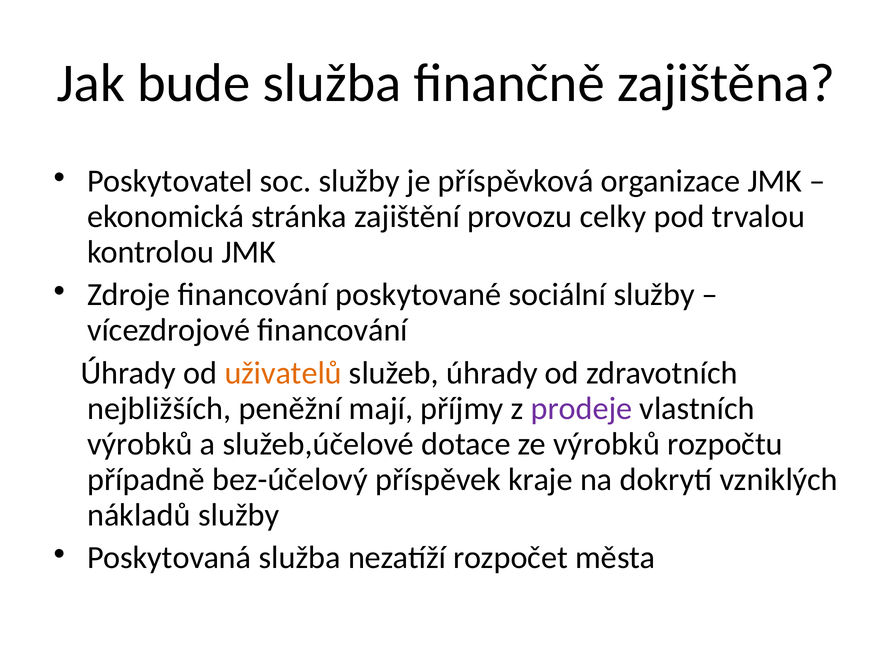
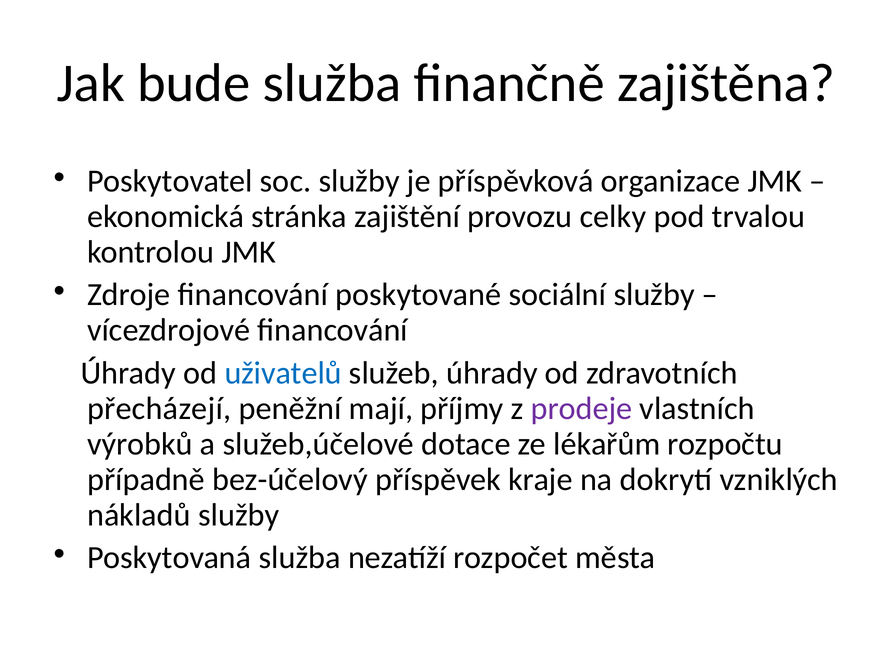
uživatelů colour: orange -> blue (283, 373)
nejbližších: nejbližších -> přecházejí (159, 408)
ze výrobků: výrobků -> lékařům (607, 444)
